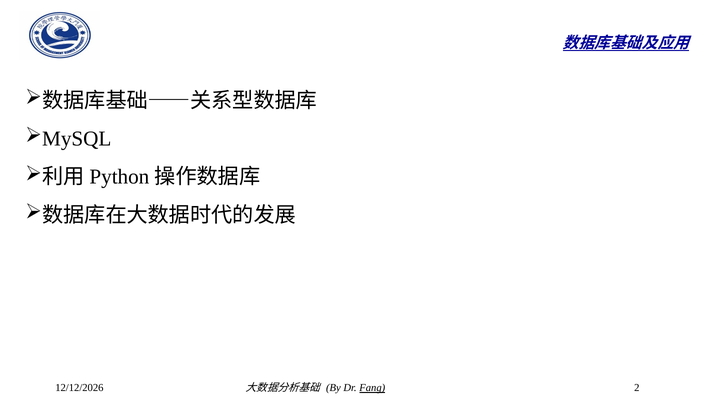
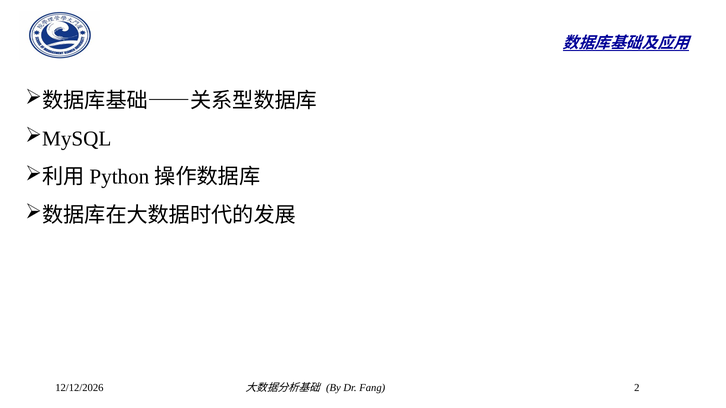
Fang underline: present -> none (372, 388)
